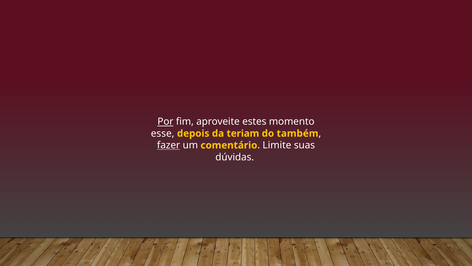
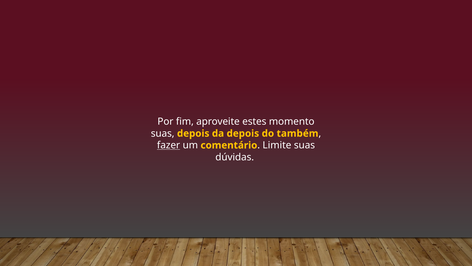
Por underline: present -> none (165, 121)
esse: esse -> suas (163, 133)
da teriam: teriam -> depois (243, 133)
